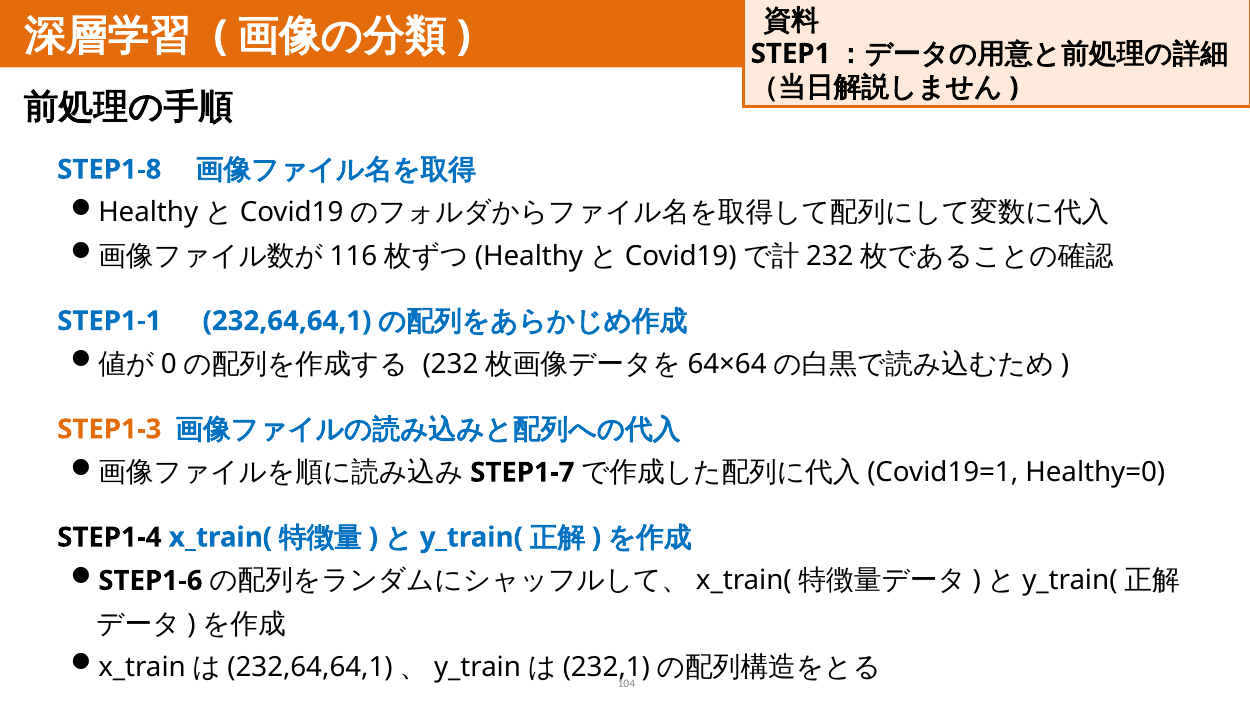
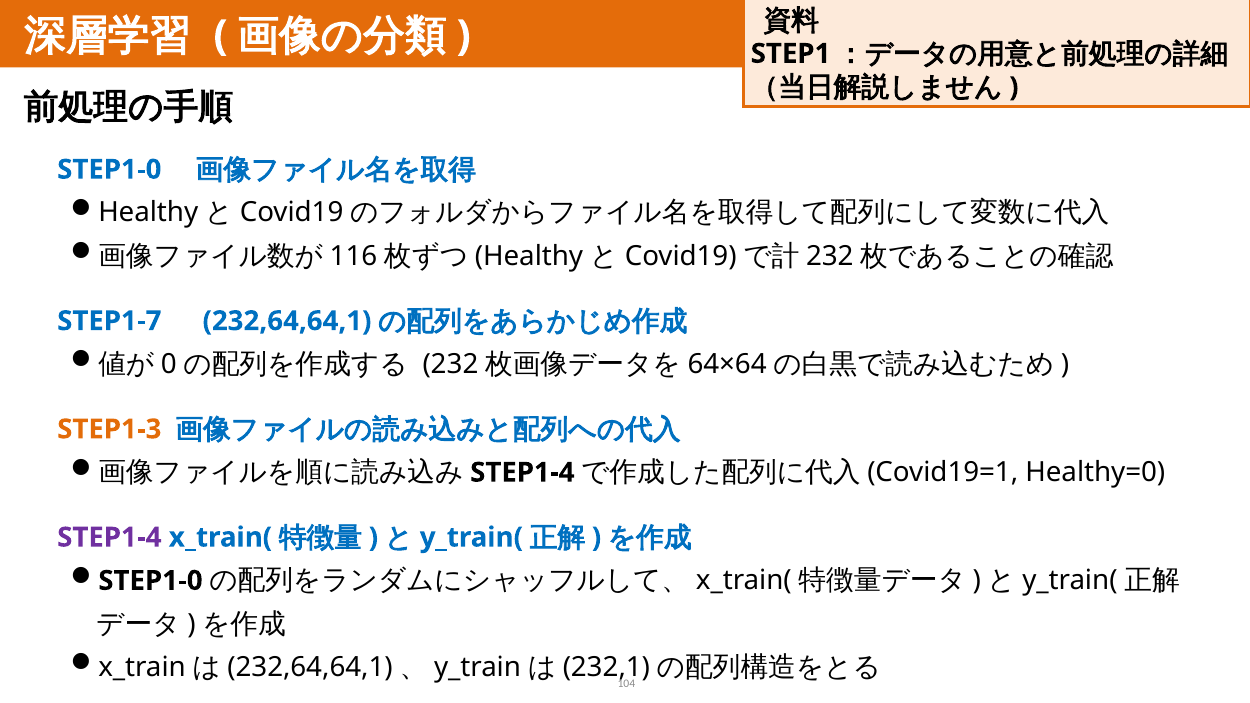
STEP1-8: STEP1-8 -> STEP1-0 (109, 170)
STEP1-1: STEP1-1 -> STEP1-7 (109, 321)
STEP1-7: STEP1-7 -> STEP1-4 (522, 473)
STEP1-4 colour: black -> purple (109, 537)
STEP1-6: STEP1-6 -> STEP1-0 (150, 581)
